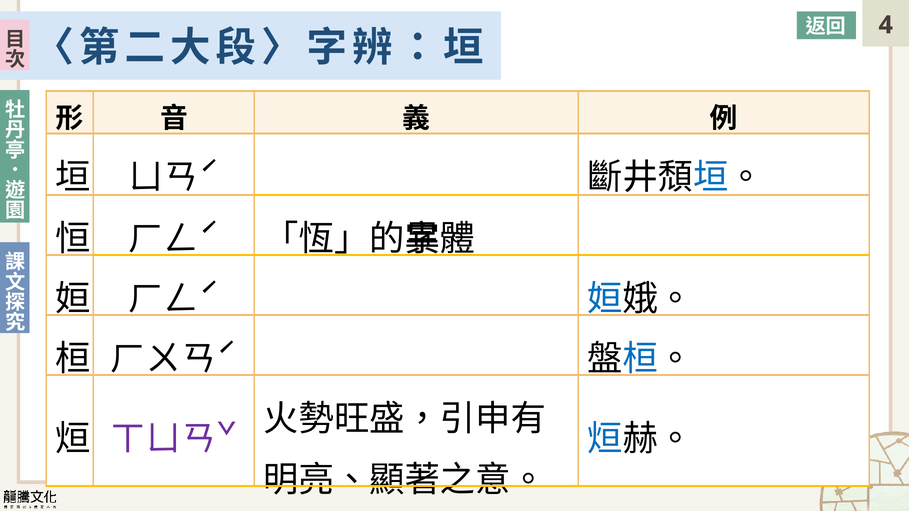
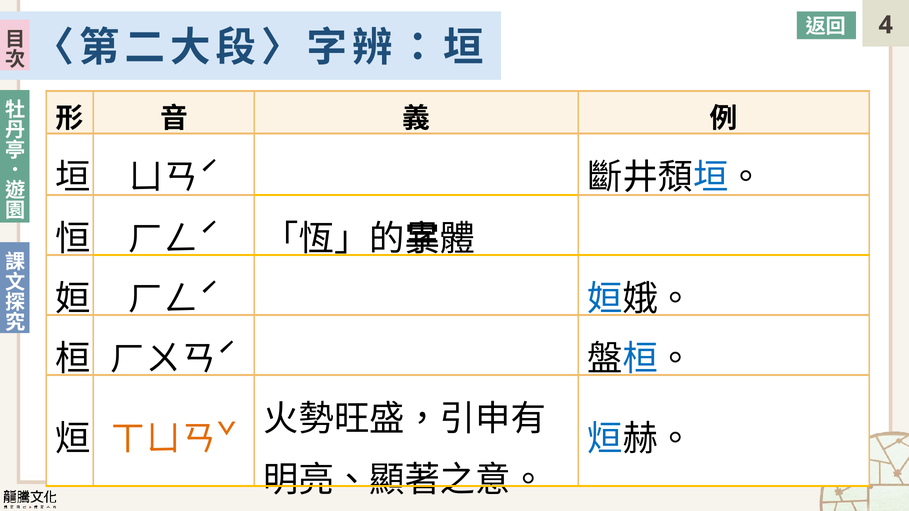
ㄒㄩㄢˇ colour: purple -> orange (174, 440)
